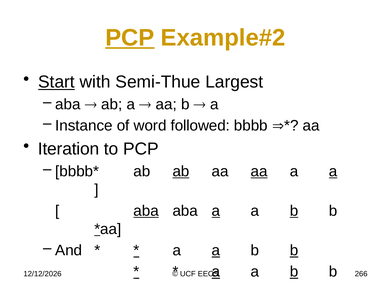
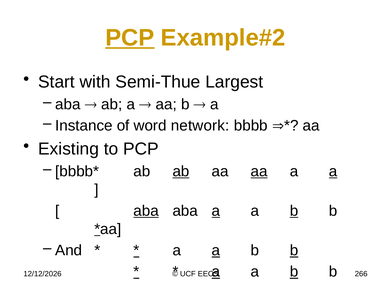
Start underline: present -> none (56, 82)
followed: followed -> network (200, 126)
Iteration: Iteration -> Existing (69, 149)
